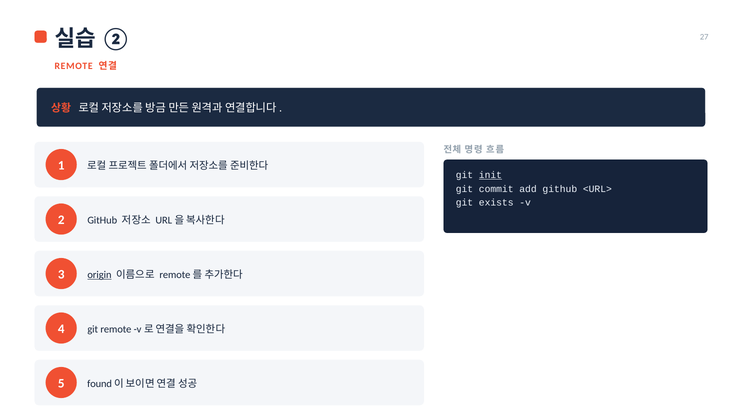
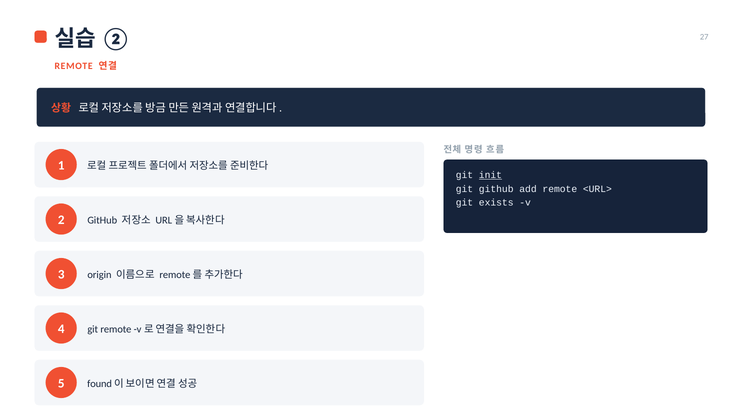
git commit: commit -> github (496, 189)
add github: github -> remote (560, 189)
origin underline: present -> none (99, 275)
